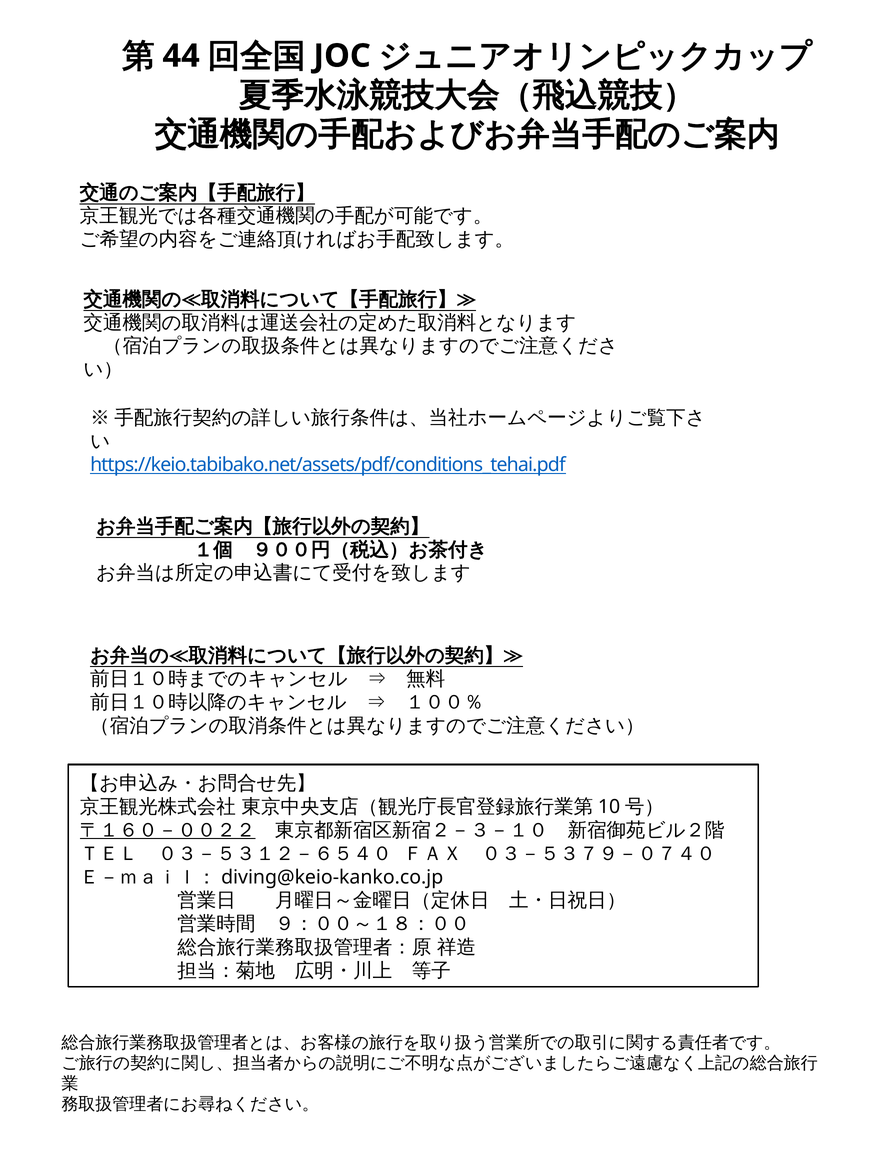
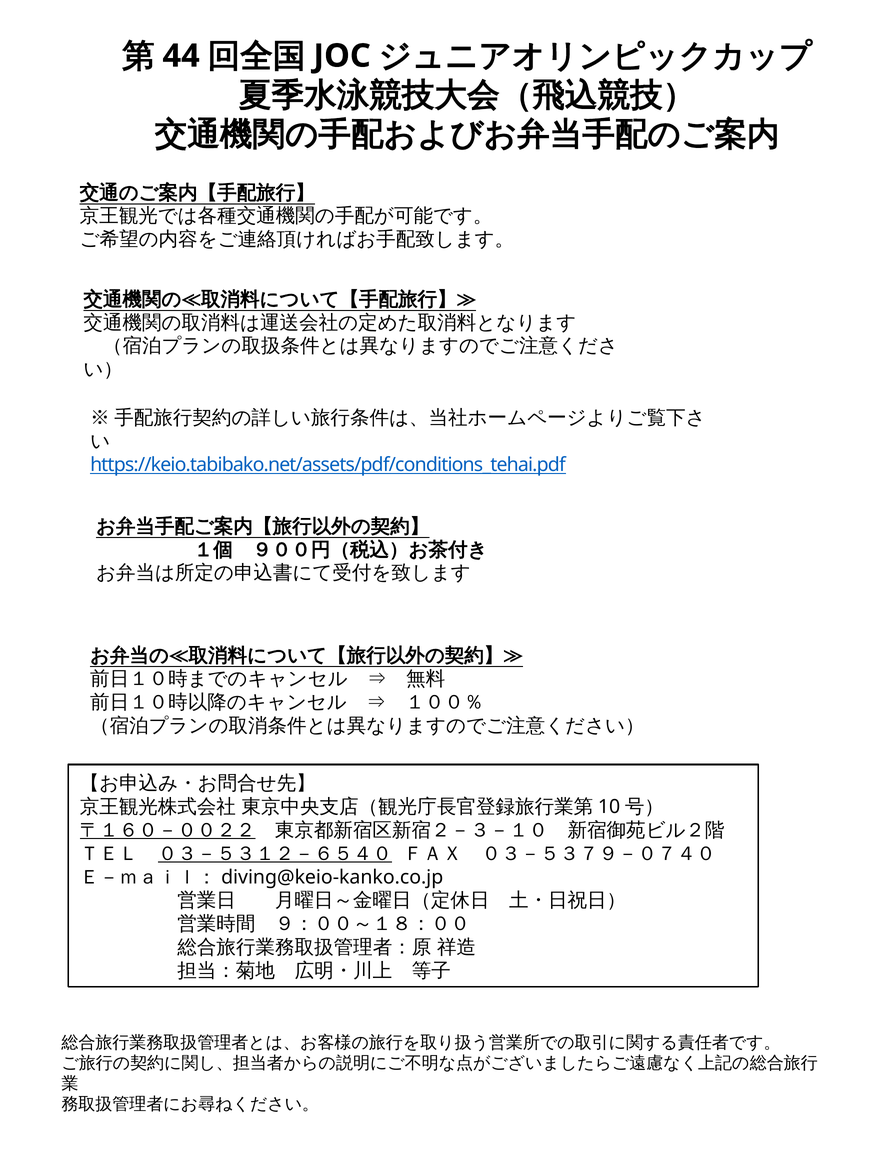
０３－５３１２－６５４０ underline: none -> present (275, 854)
